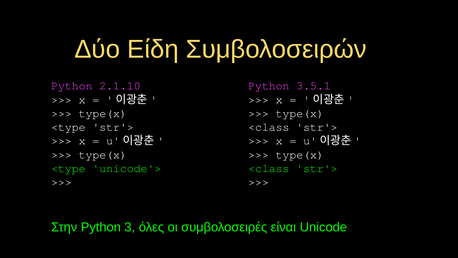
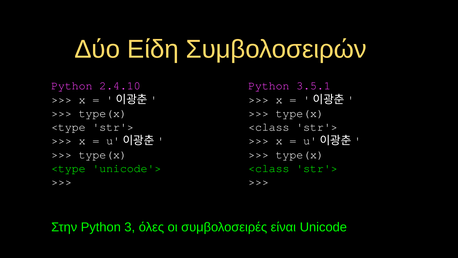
2.1.10: 2.1.10 -> 2.4.10 (120, 86)
